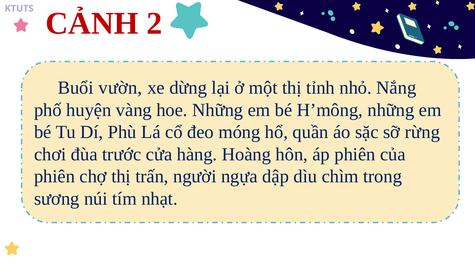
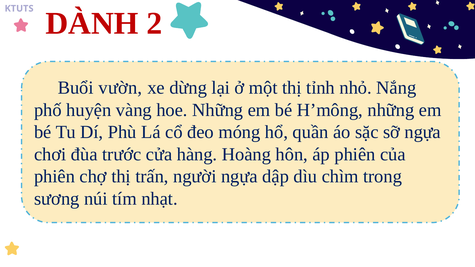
CẢNH: CẢNH -> DÀNH (92, 24)
sỡ rừng: rừng -> ngựa (423, 132)
